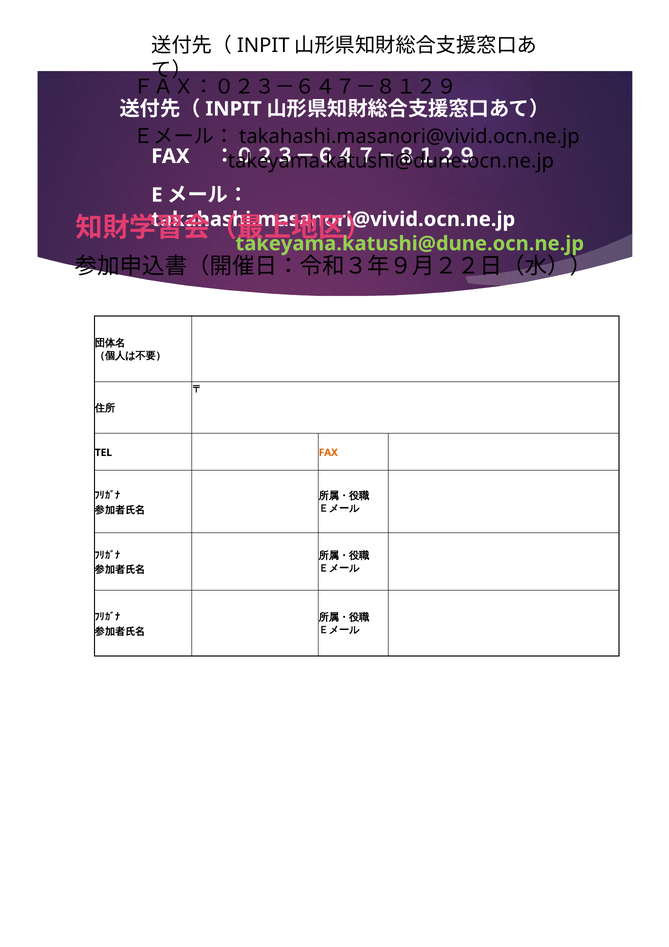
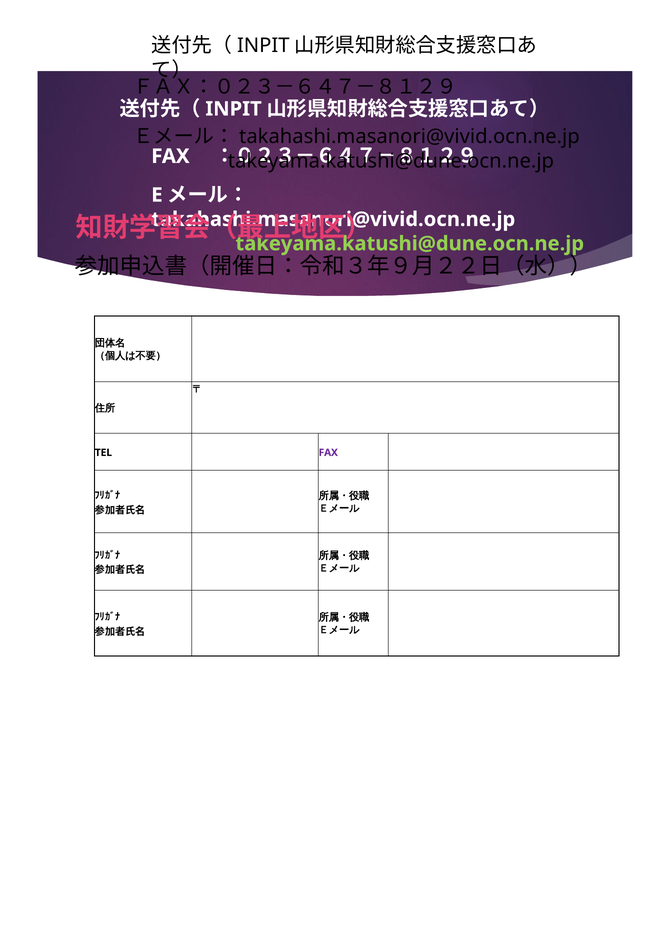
FAX colour: orange -> purple (328, 452)
